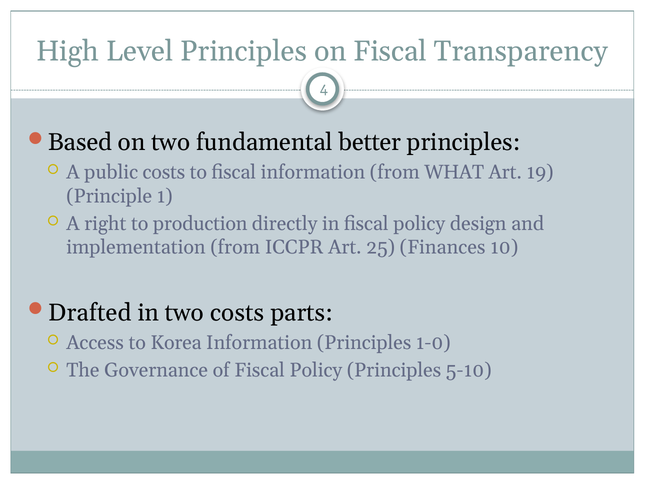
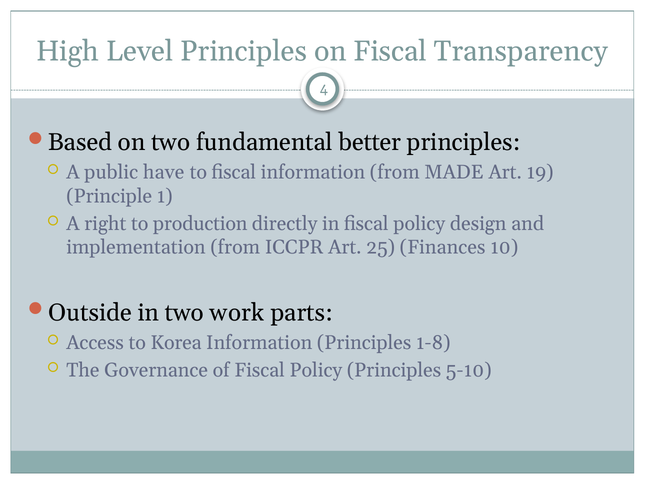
public costs: costs -> have (164, 172)
WHAT: WHAT -> MADE (454, 172)
Drafted: Drafted -> Outside (90, 313)
two costs: costs -> work (237, 313)
1-0: 1-0 -> 1-8 (433, 343)
